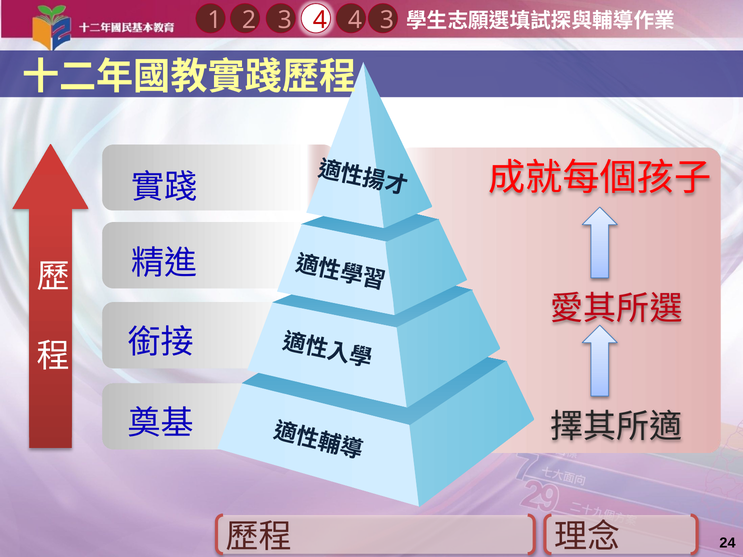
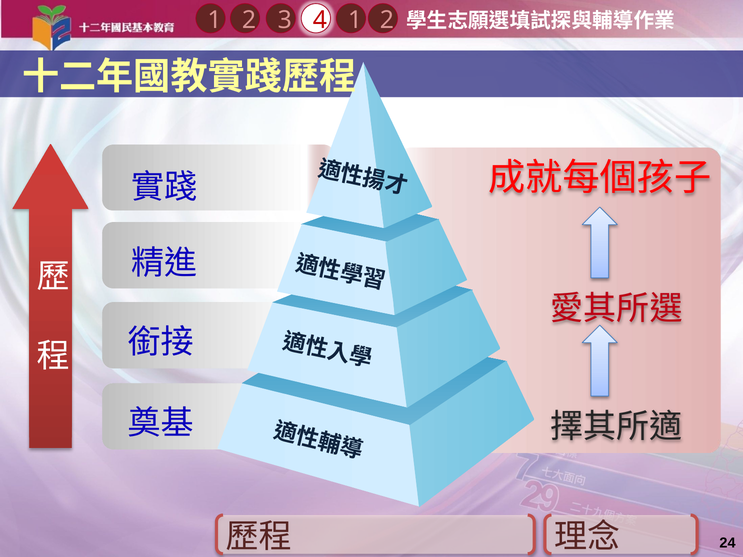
2 4: 4 -> 1 (355, 20)
3 3: 3 -> 2 (387, 20)
